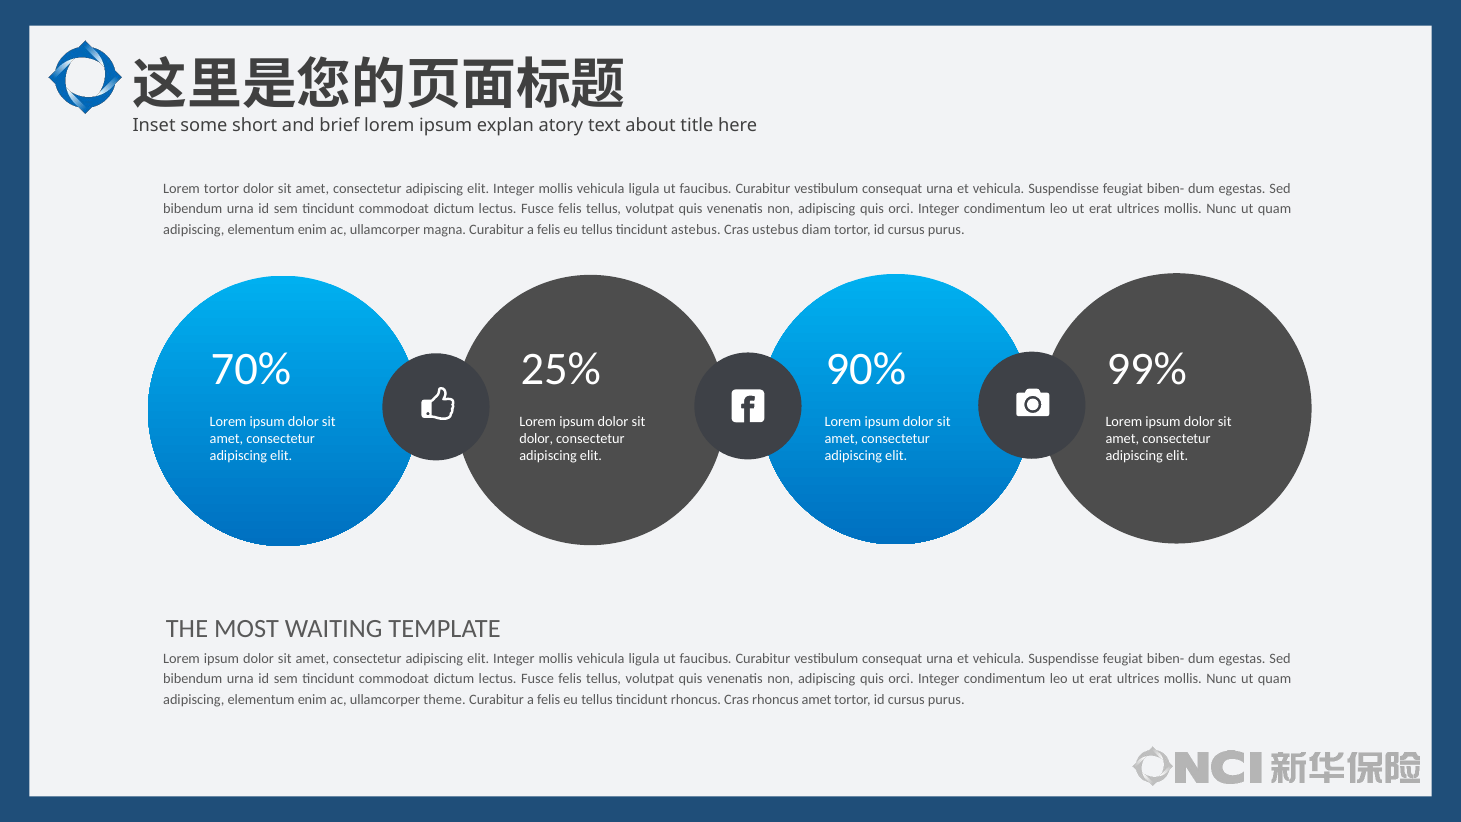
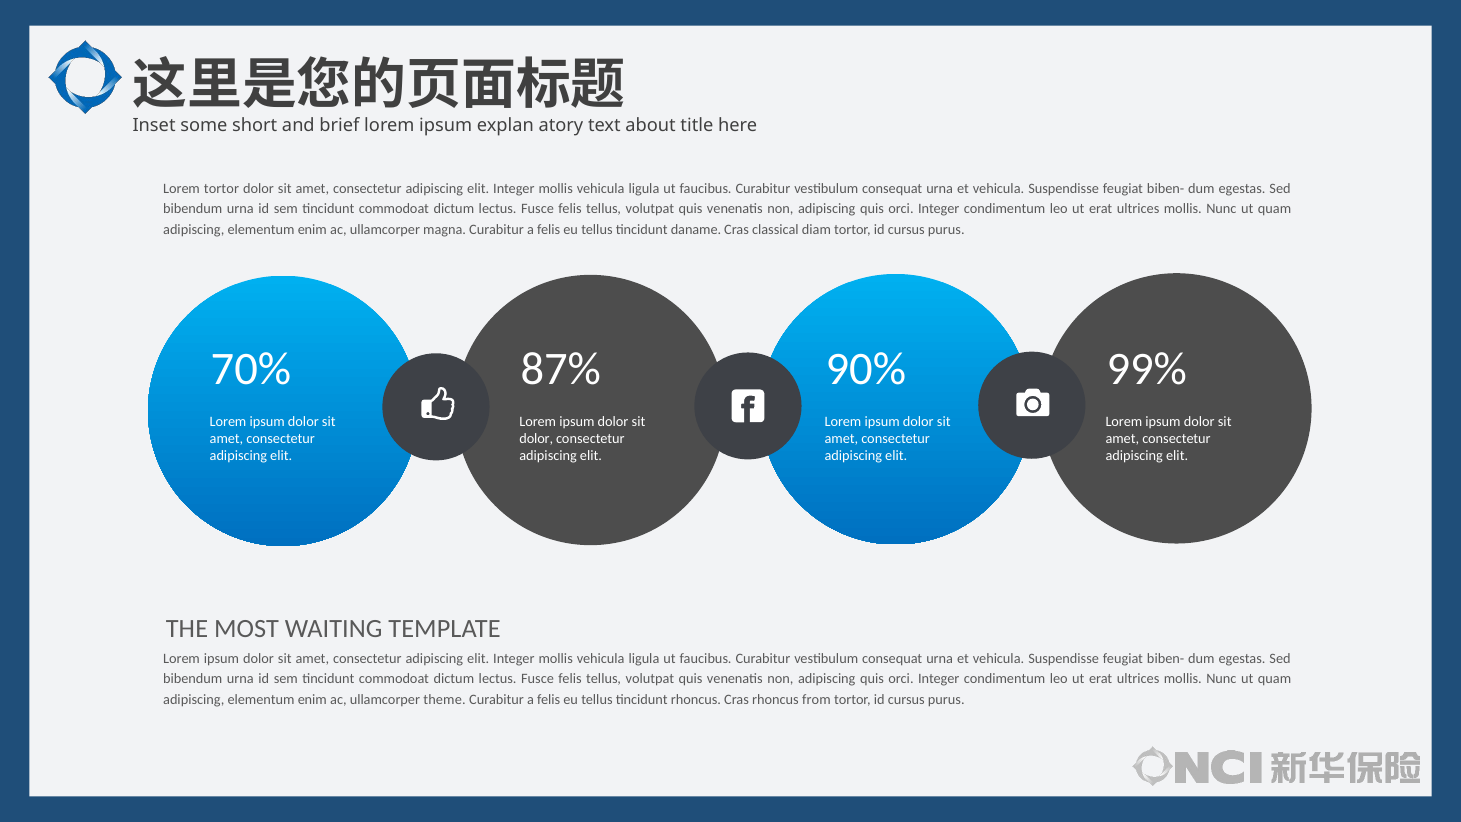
astebus: astebus -> daname (696, 230)
ustebus: ustebus -> classical (775, 230)
25%: 25% -> 87% (561, 369)
rhoncus amet: amet -> from (816, 699)
